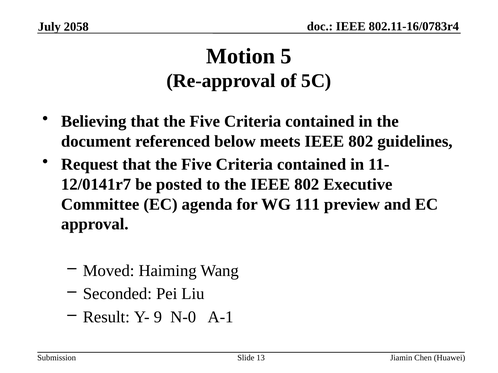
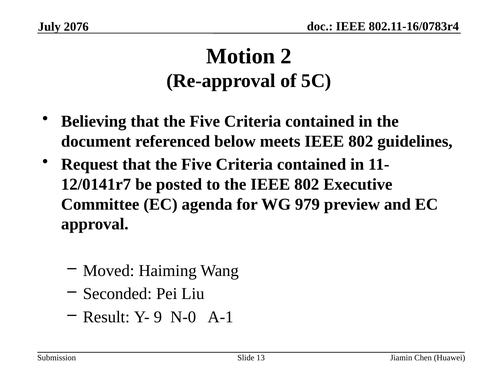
2058: 2058 -> 2076 (76, 27)
5: 5 -> 2 (286, 56)
111: 111 -> 979 (307, 205)
